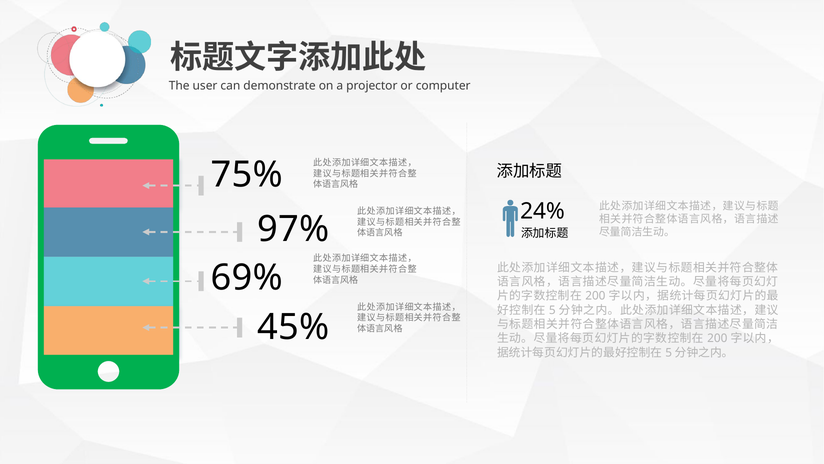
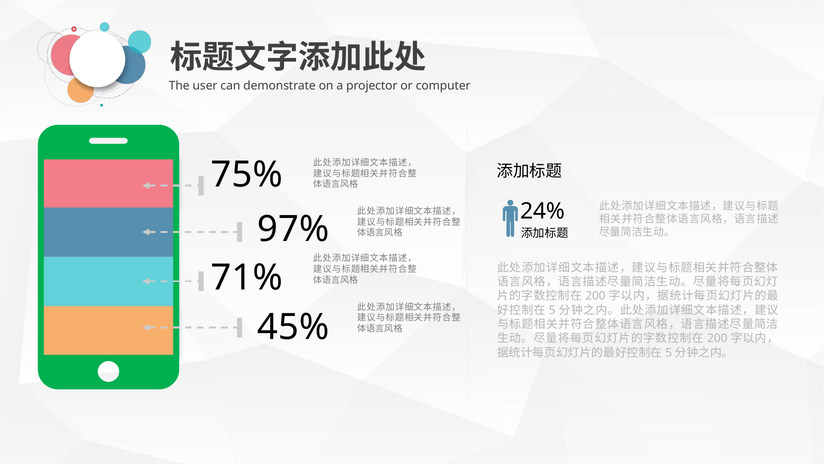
69%: 69% -> 71% (247, 278)
